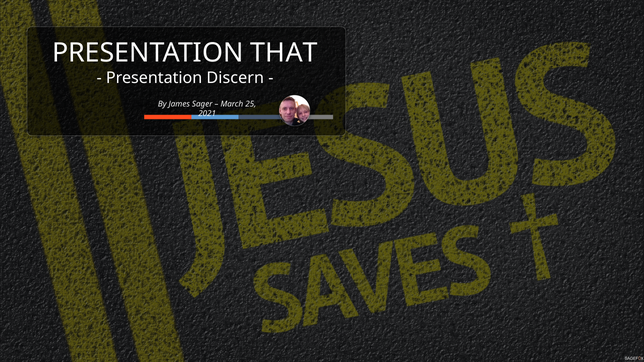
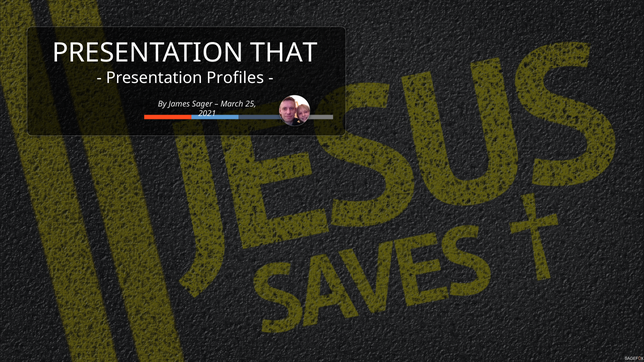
Discern: Discern -> Profiles (235, 78)
